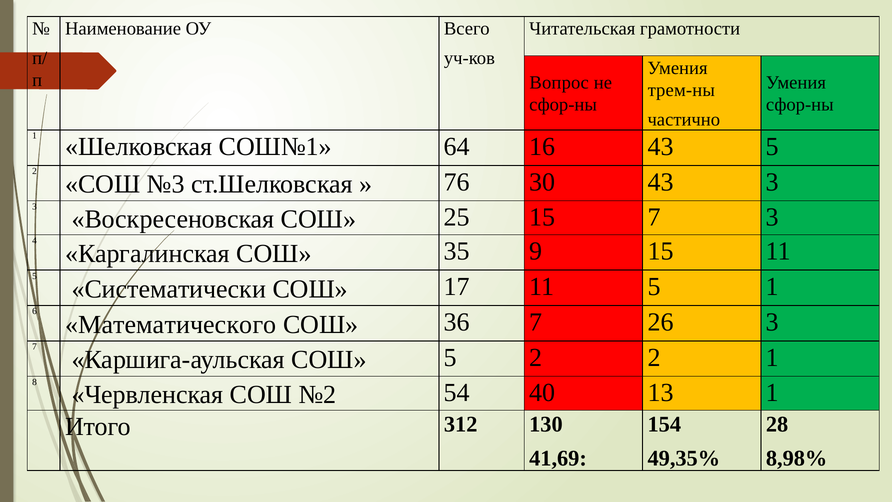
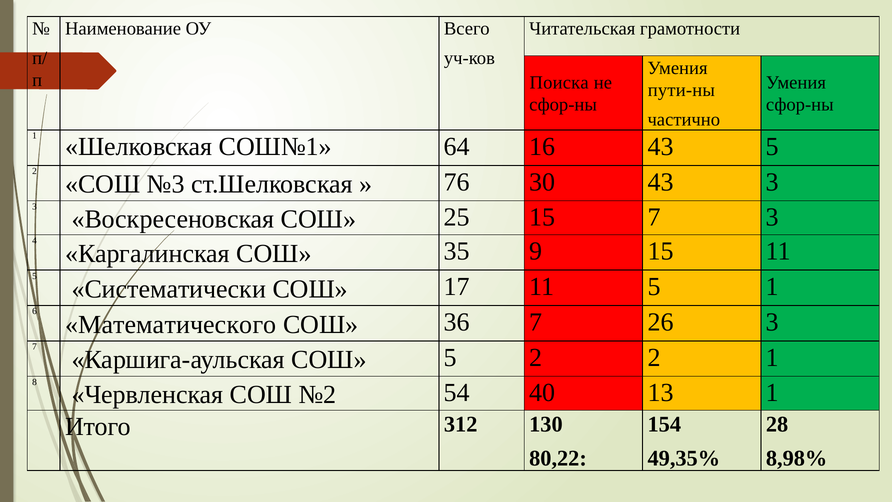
Вопрос: Вопрос -> Поиска (559, 83)
трем-ны: трем-ны -> пути-ны (681, 90)
41,69: 41,69 -> 80,22 (558, 458)
